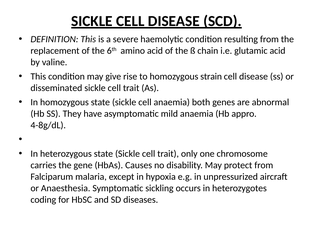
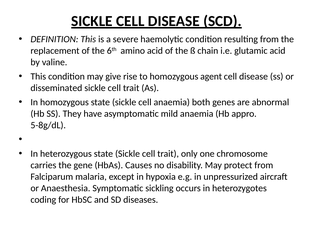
strain: strain -> agent (211, 76)
4-8g/dL: 4-8g/dL -> 5-8g/dL (48, 125)
